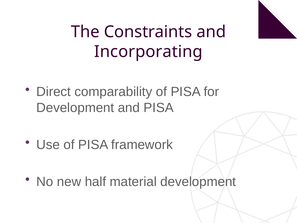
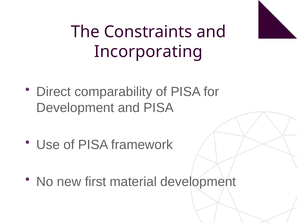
half: half -> first (95, 181)
